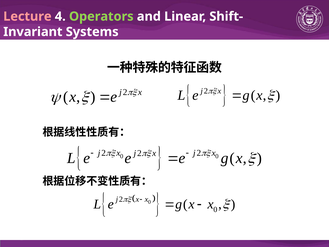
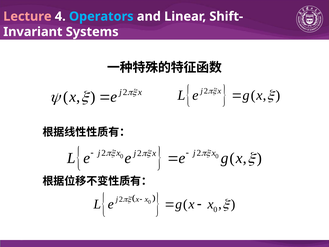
Operators colour: light green -> light blue (101, 16)
